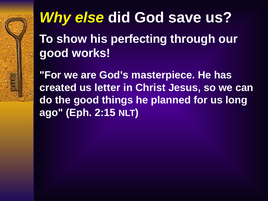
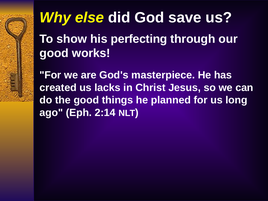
letter: letter -> lacks (107, 88)
2:15: 2:15 -> 2:14 (105, 113)
